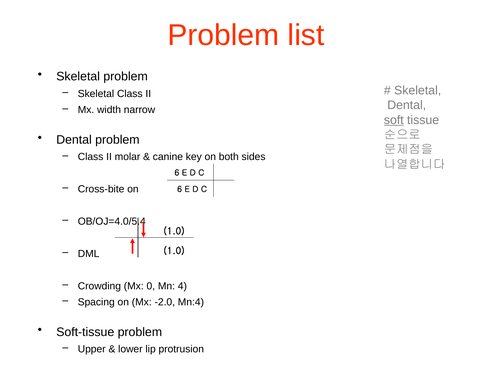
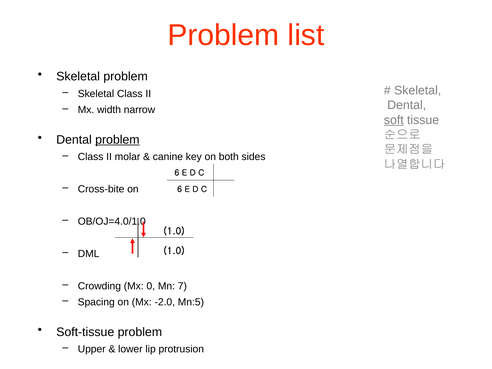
problem underline: none -> present (117, 140)
OB/OJ=4.0/5.4: OB/OJ=4.0/5.4 -> OB/OJ=4.0/1.0 (112, 221)
4: 4 -> 7 (182, 286)
Mn:4: Mn:4 -> Mn:5 (191, 302)
